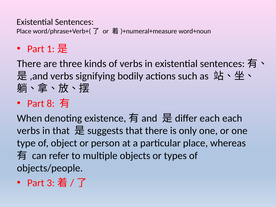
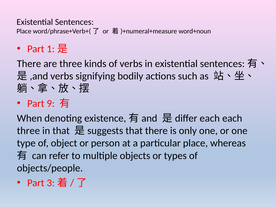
8: 8 -> 9 (51, 103)
verbs: verbs -> three (28, 131)
